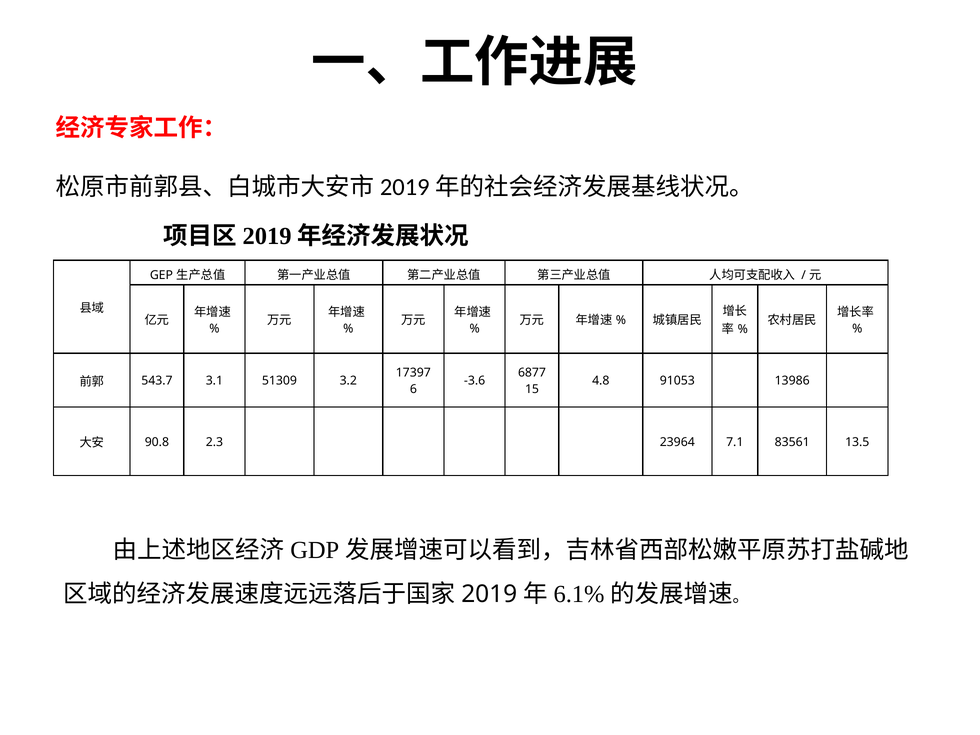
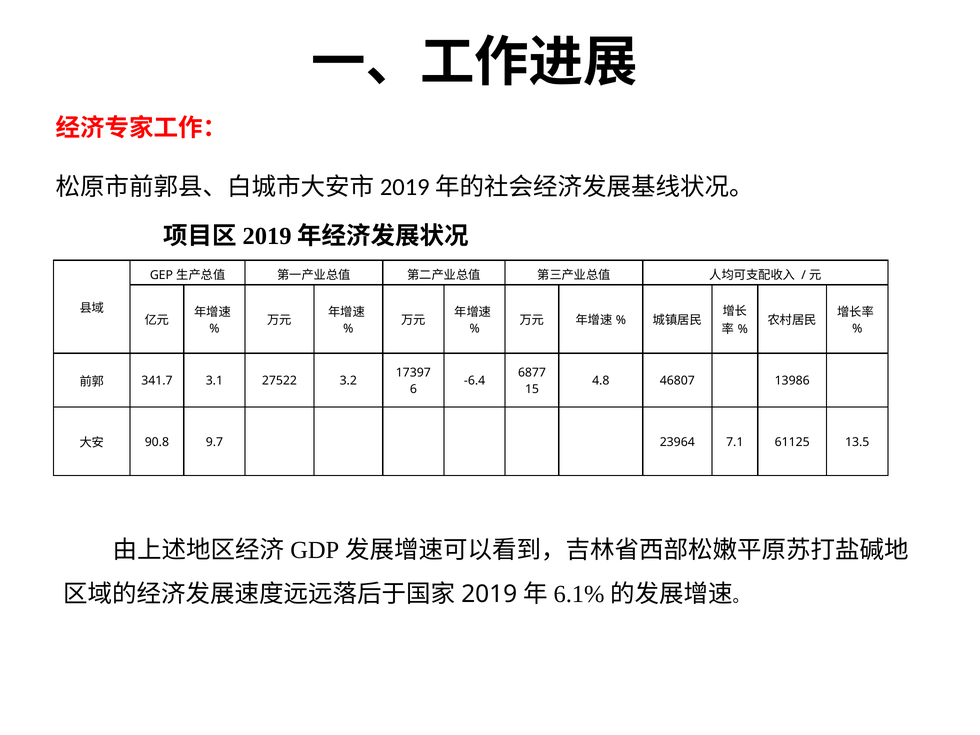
543.7: 543.7 -> 341.7 (157, 381)
51309: 51309 -> 27522 (279, 381)
-3.6: -3.6 -> -6.4 (475, 381)
91053: 91053 -> 46807 (677, 381)
2.3: 2.3 -> 9.7 (214, 442)
83561: 83561 -> 61125 (792, 442)
